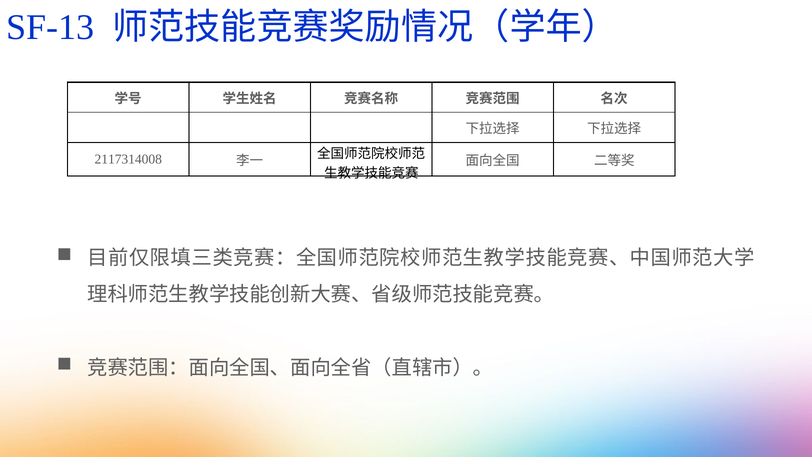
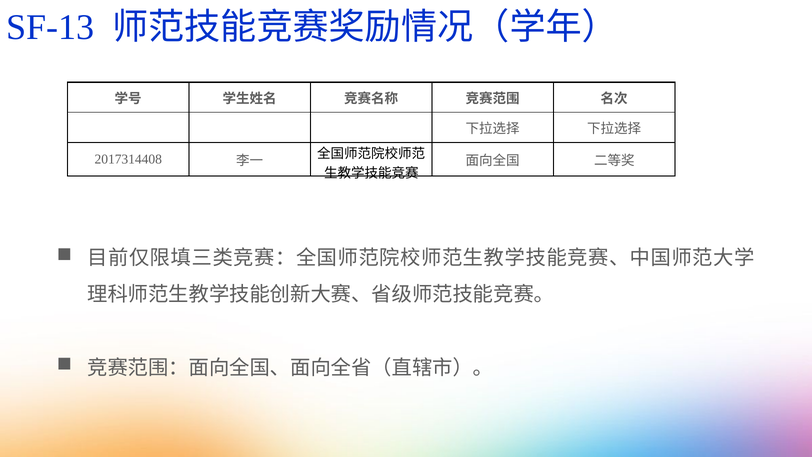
2117314008: 2117314008 -> 2017314408 (128, 159)
